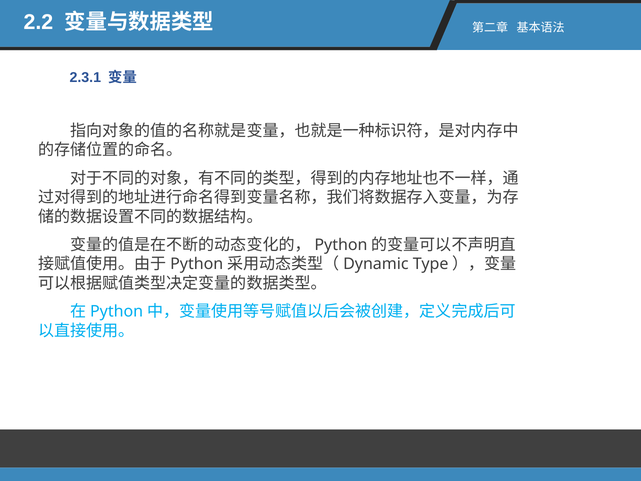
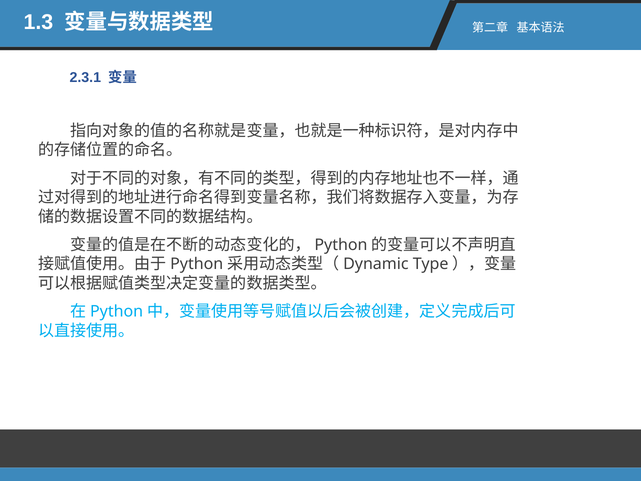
2.2: 2.2 -> 1.3 (38, 22)
